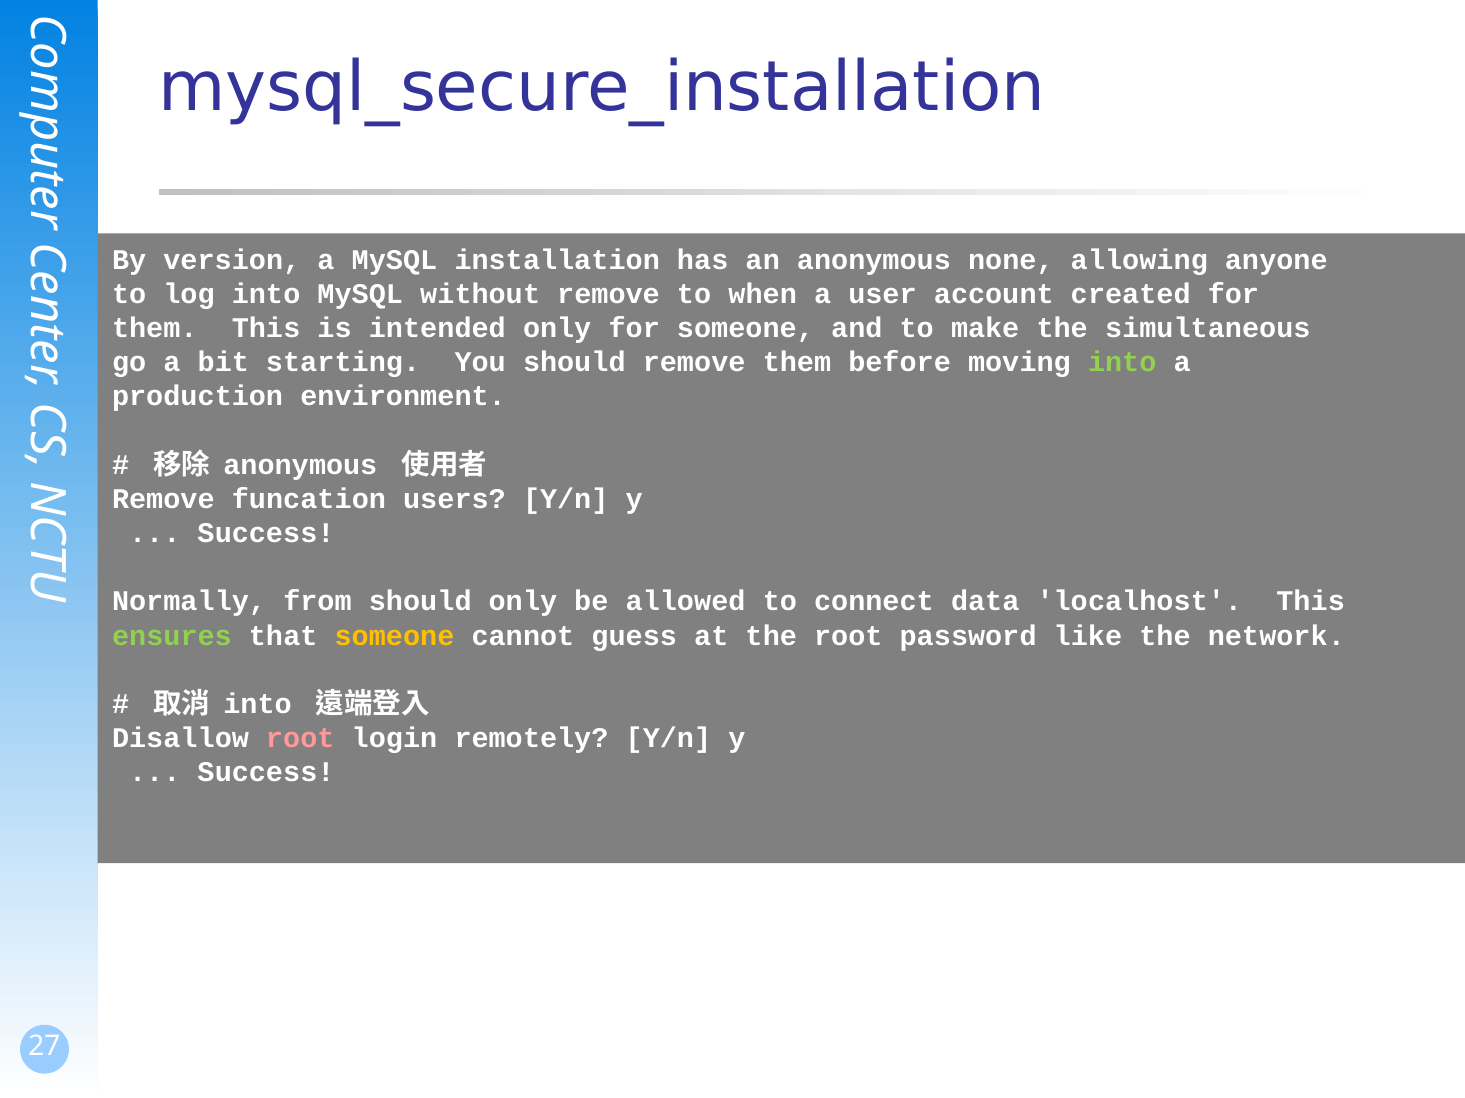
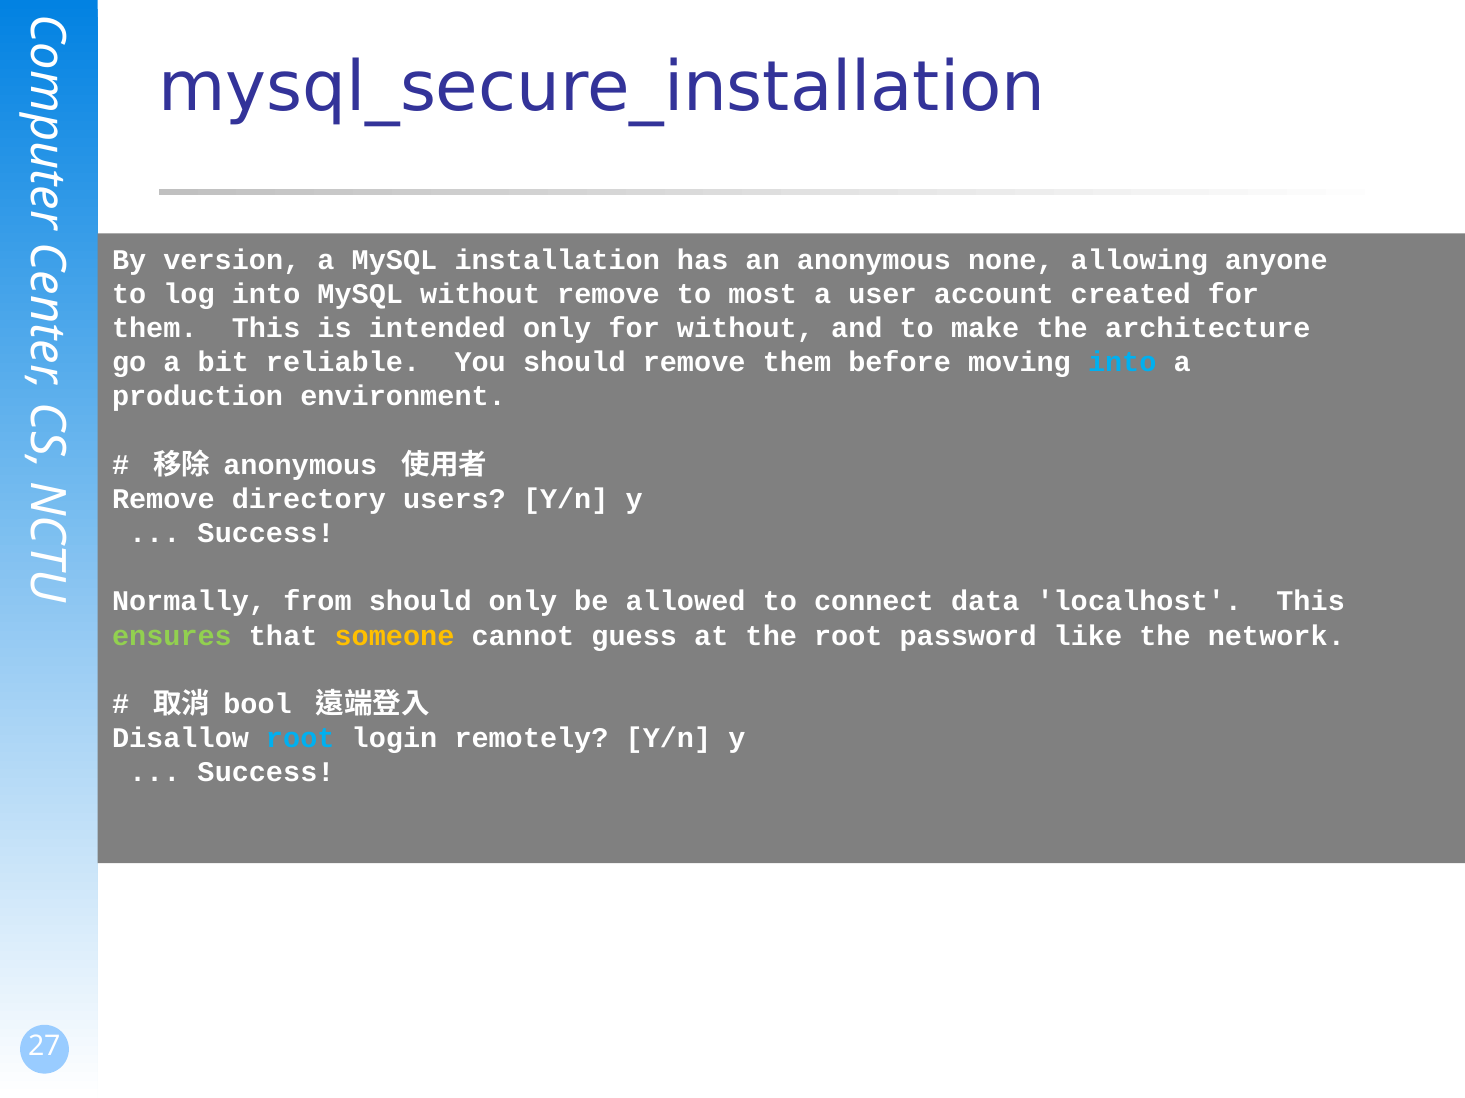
when: when -> most (763, 294)
for someone: someone -> without (745, 328)
simultaneous: simultaneous -> architecture (1208, 328)
starting: starting -> reliable (343, 363)
into colour: light green -> light blue (1122, 363)
funcation: funcation -> directory (309, 499)
into: into -> bool (258, 705)
root colour: pink -> light blue (300, 739)
